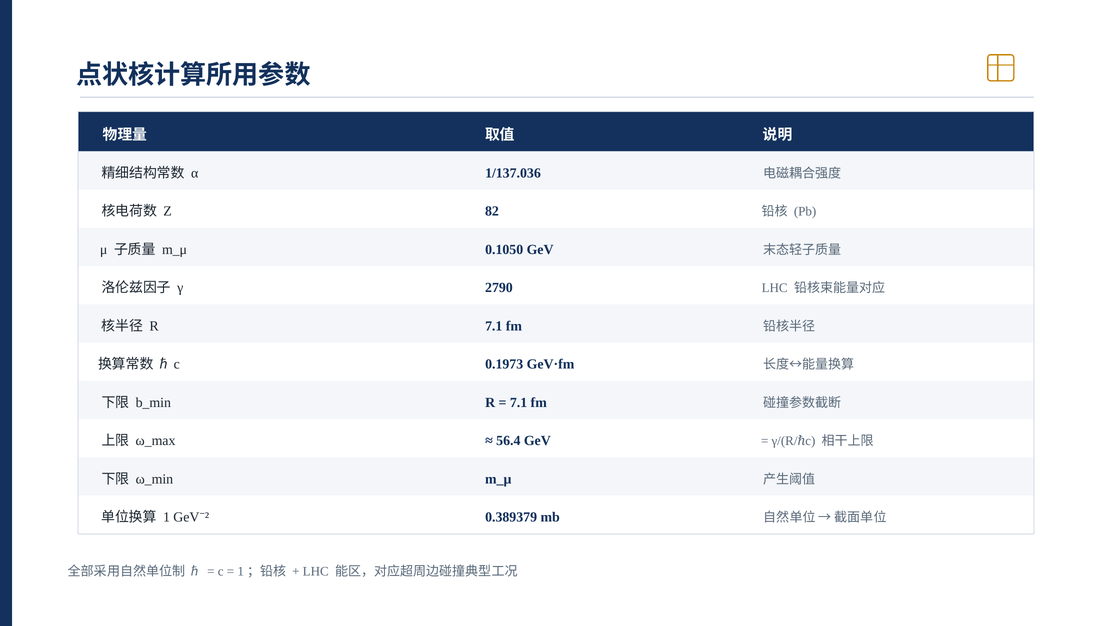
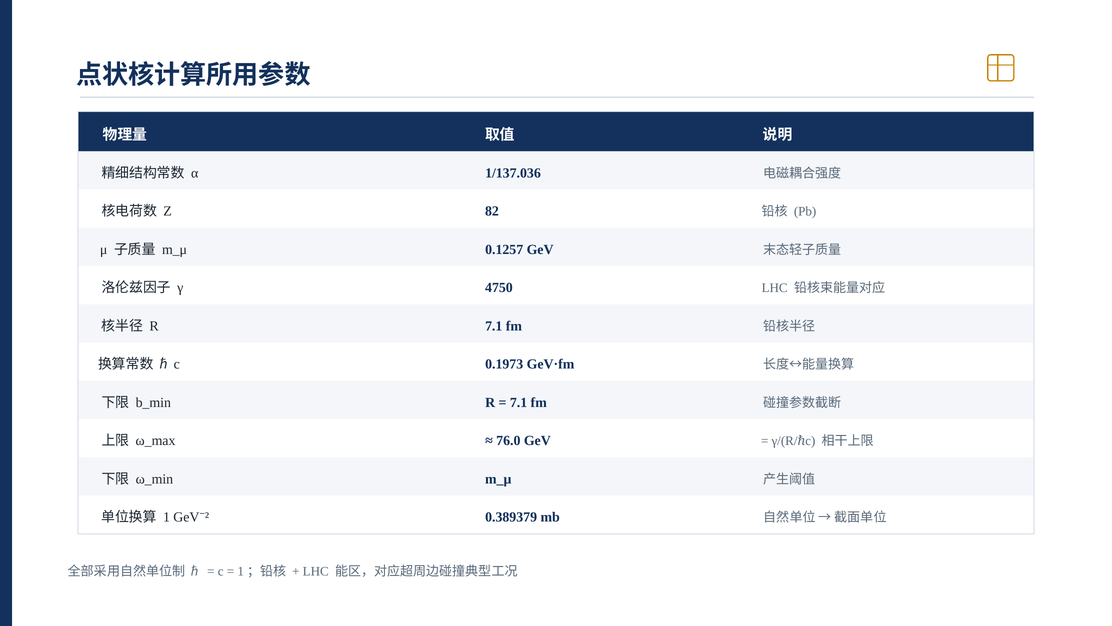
0.1050: 0.1050 -> 0.1257 (504, 249)
2790: 2790 -> 4750 (499, 288)
56.4: 56.4 -> 76.0 (508, 441)
